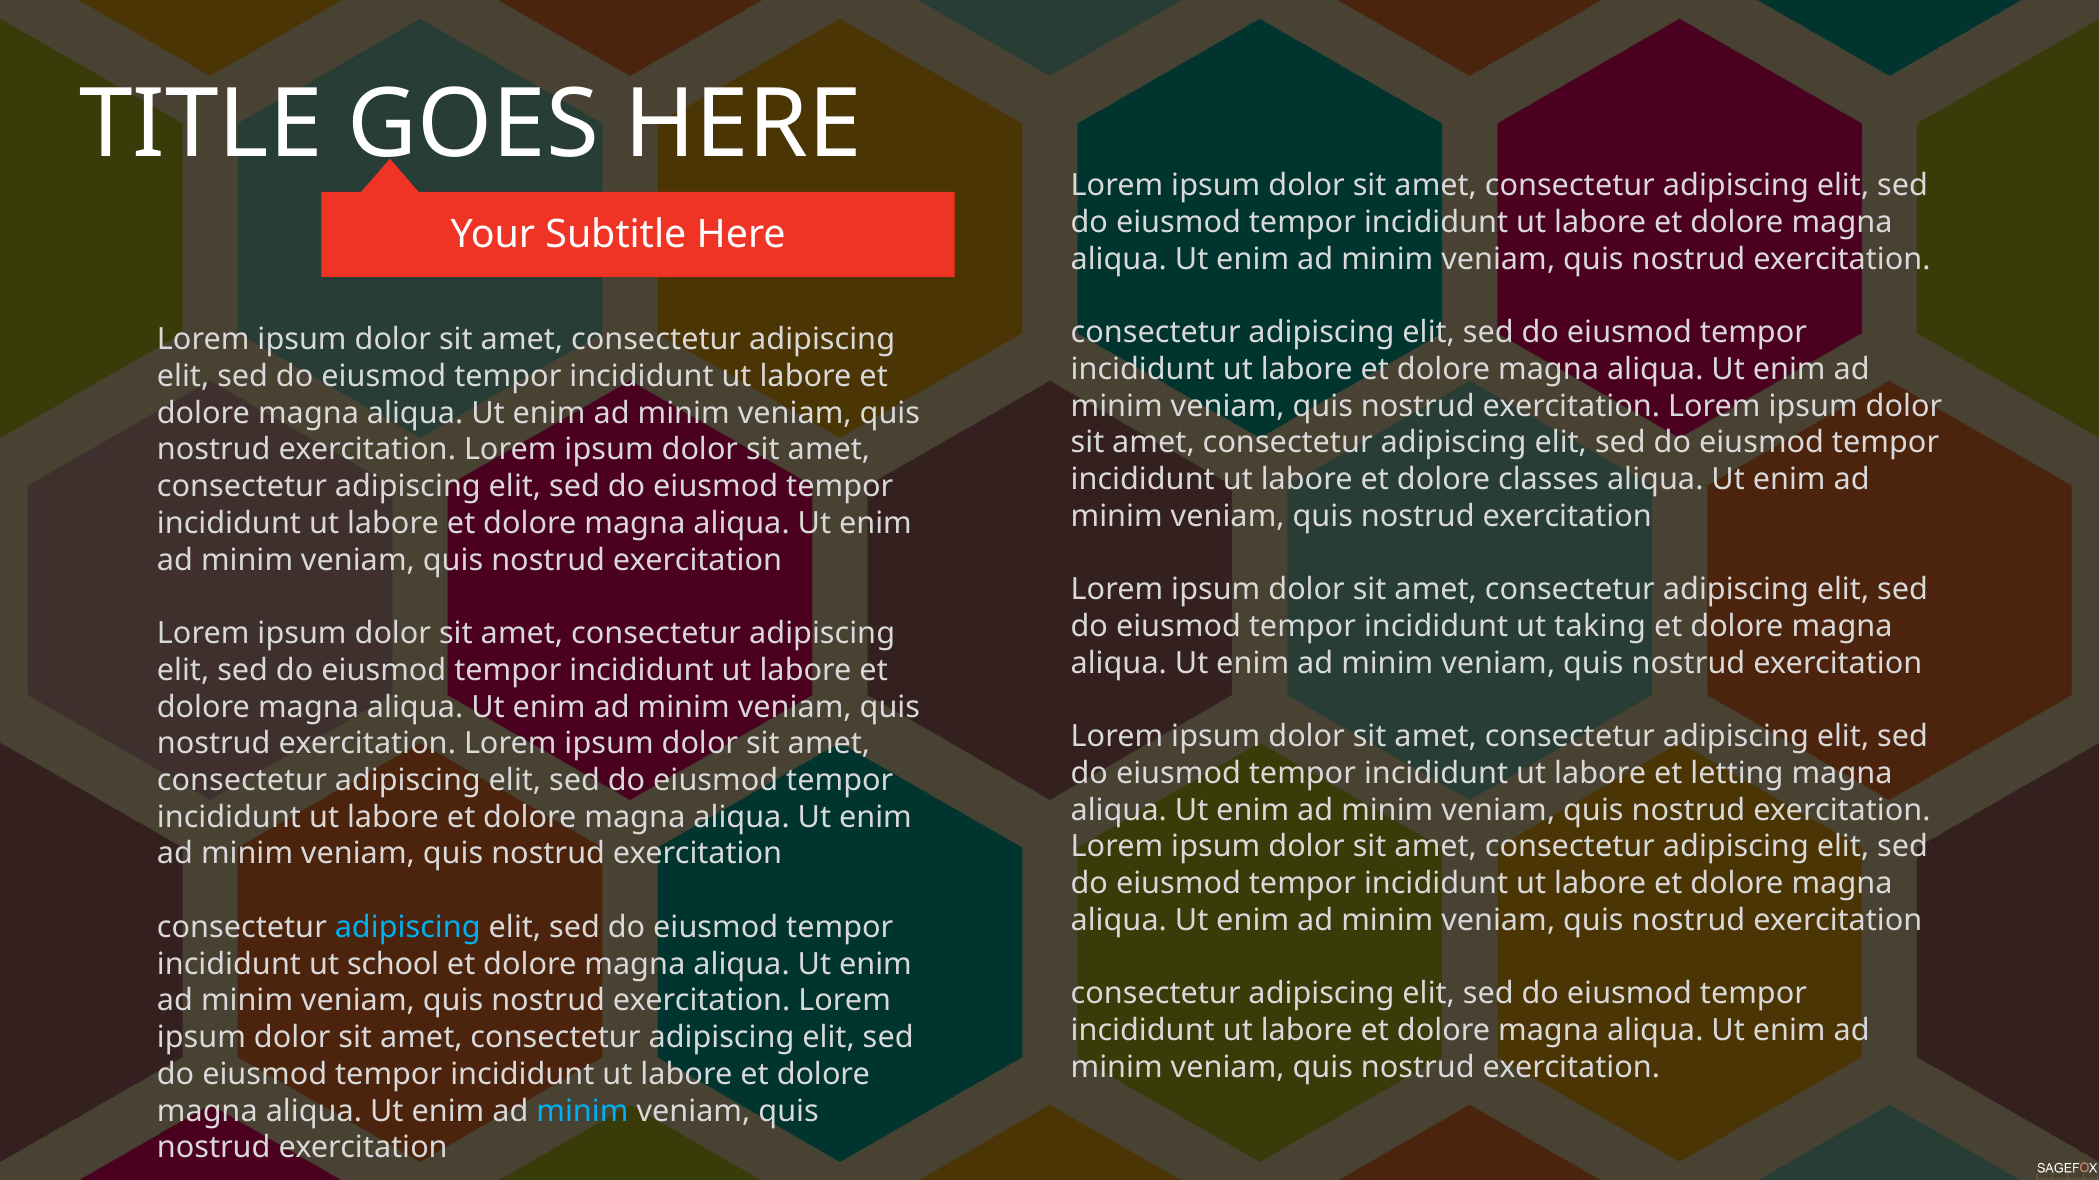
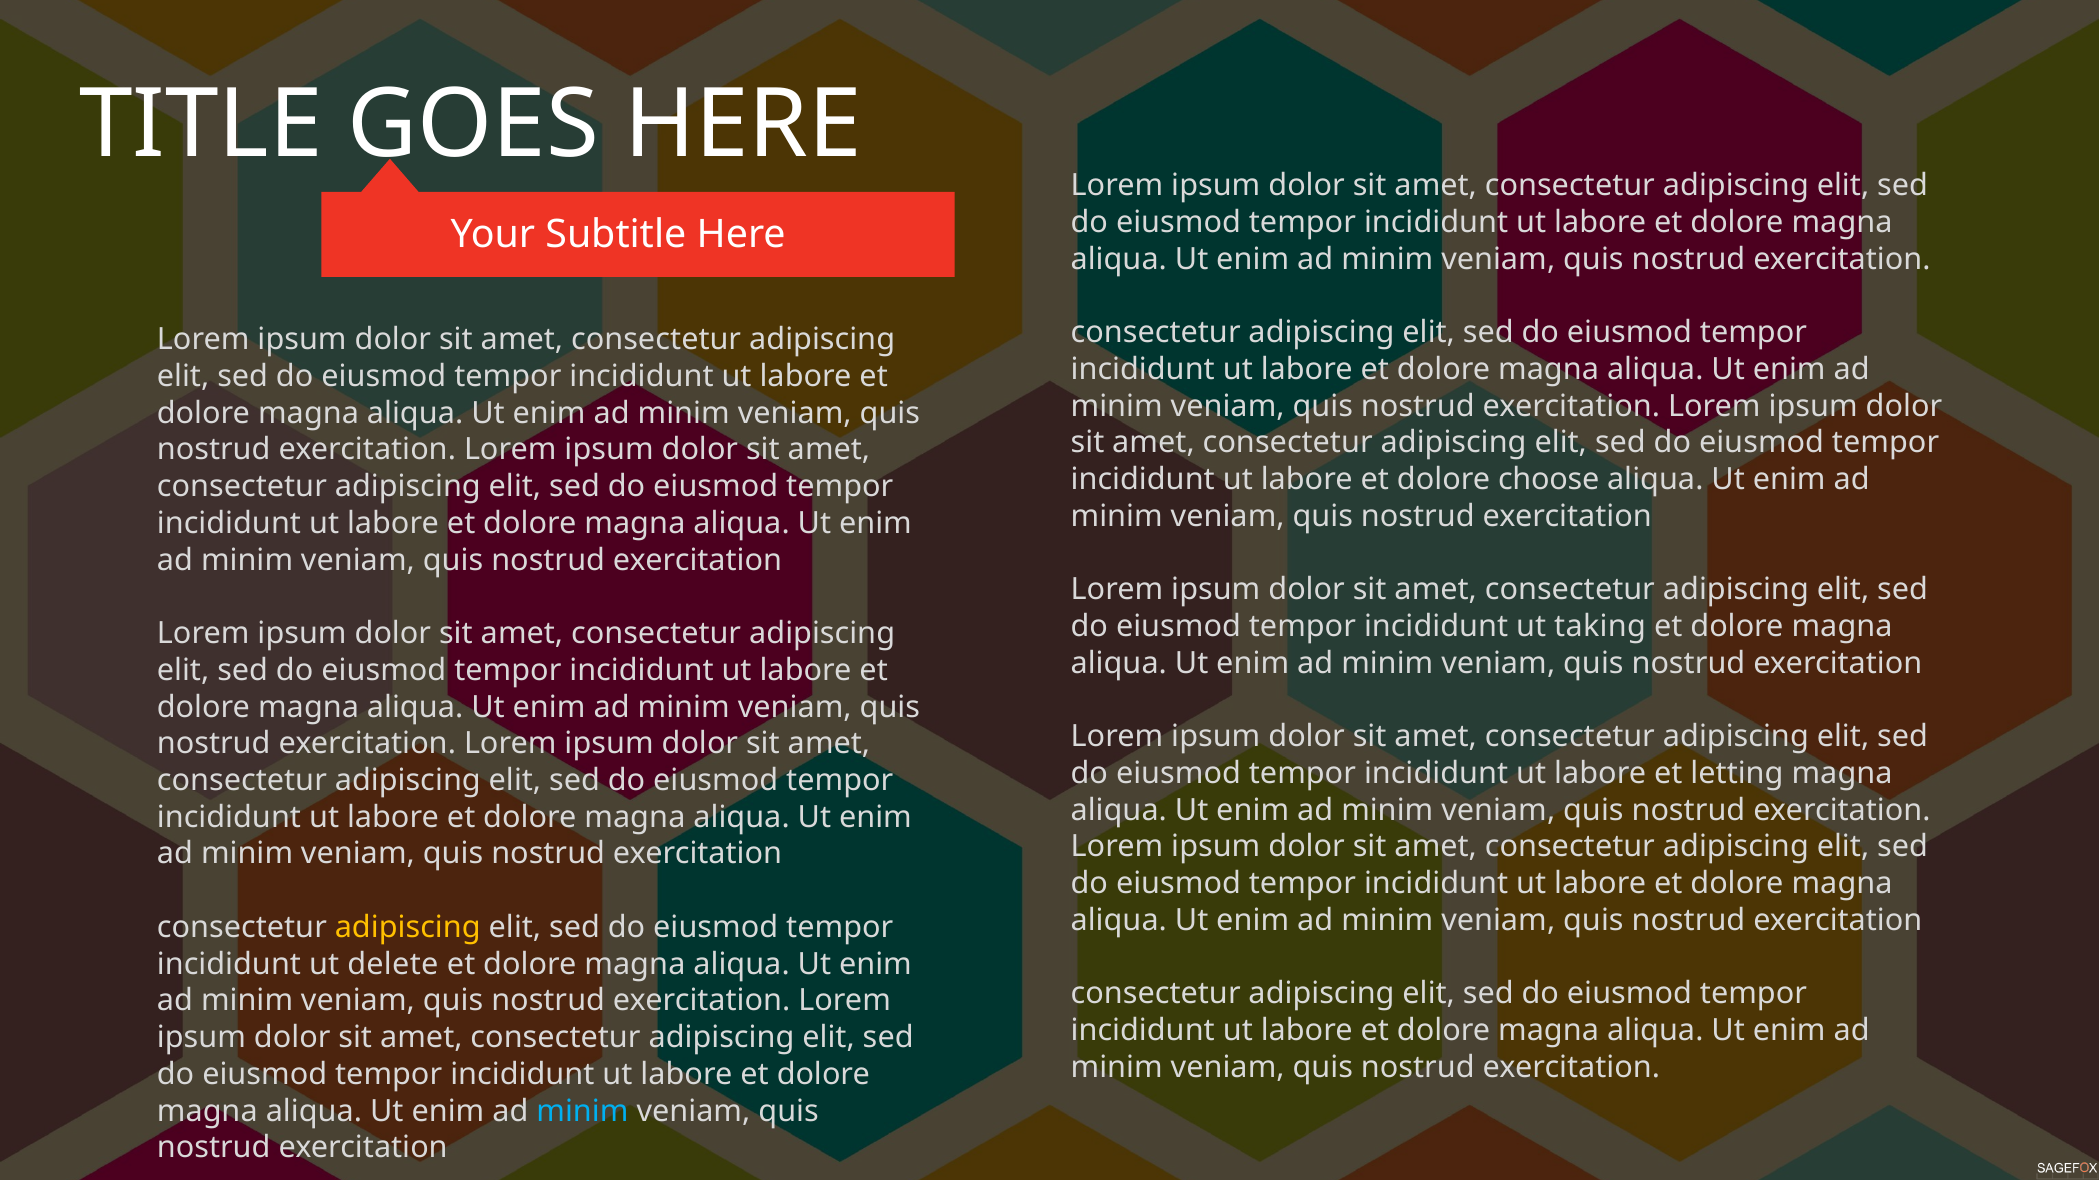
classes: classes -> choose (1549, 480)
adipiscing colour: light blue -> yellow (408, 928)
school: school -> delete (393, 965)
